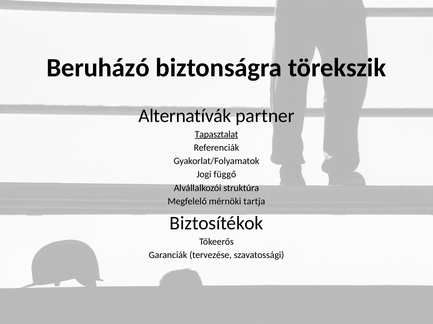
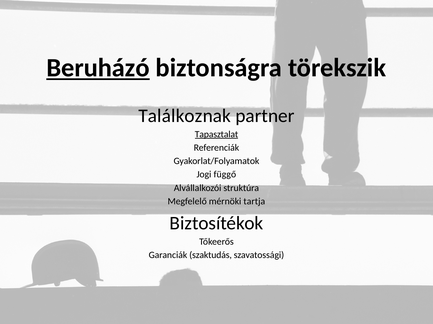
Beruházó underline: none -> present (98, 68)
Alternatívák: Alternatívák -> Találkoznak (185, 116)
tervezése: tervezése -> szaktudás (211, 256)
